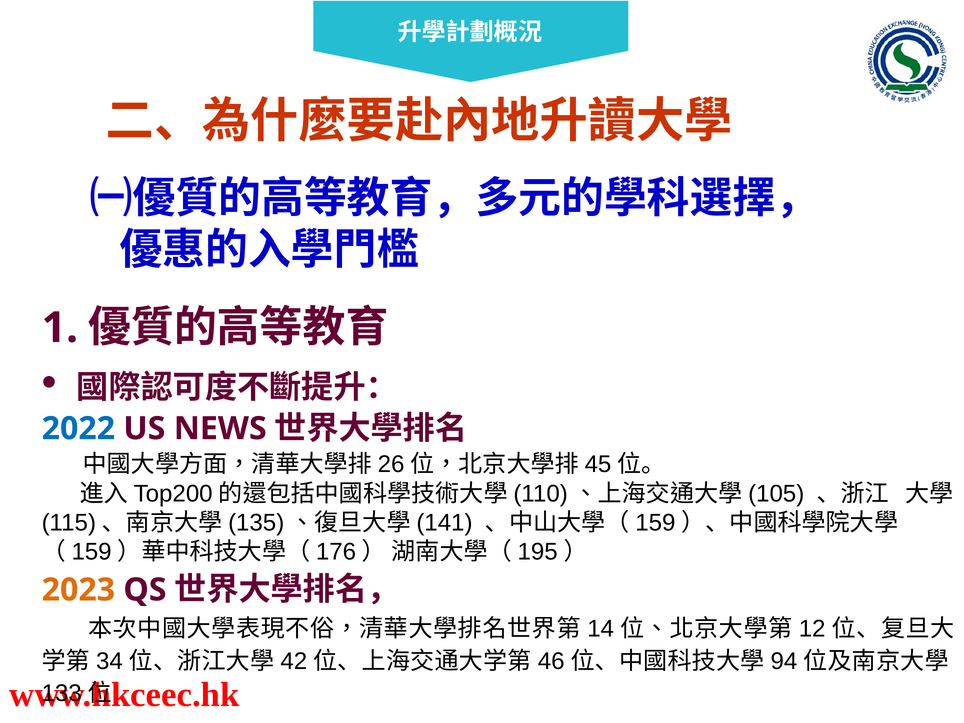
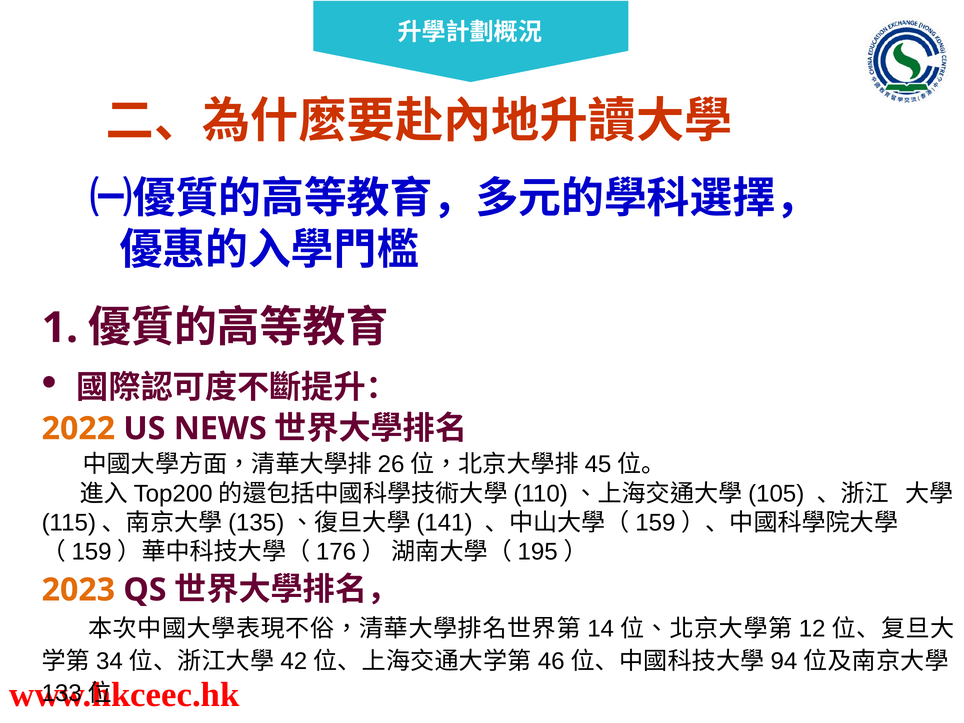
2022 colour: blue -> orange (78, 429)
